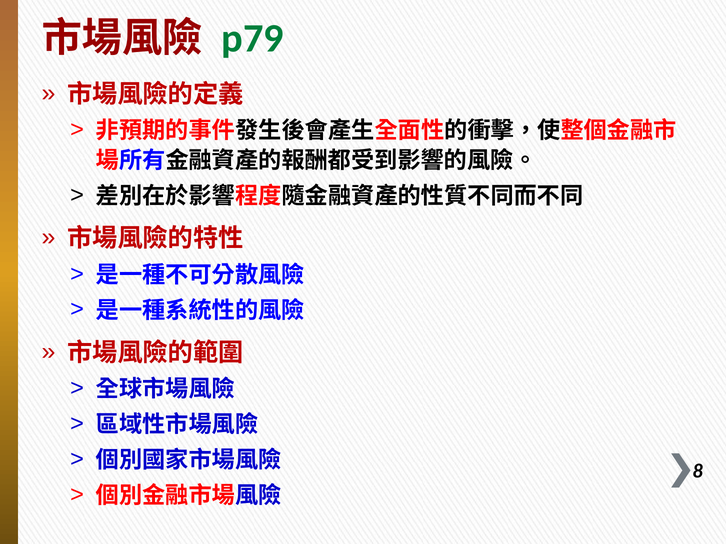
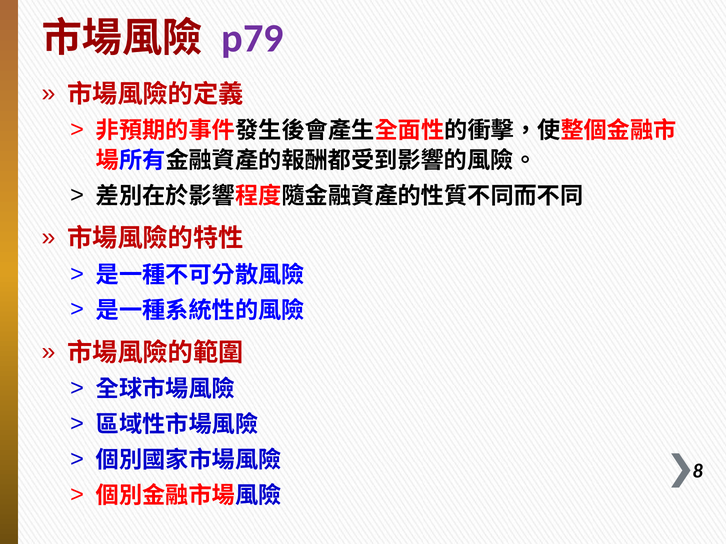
p79 colour: green -> purple (253, 39)
